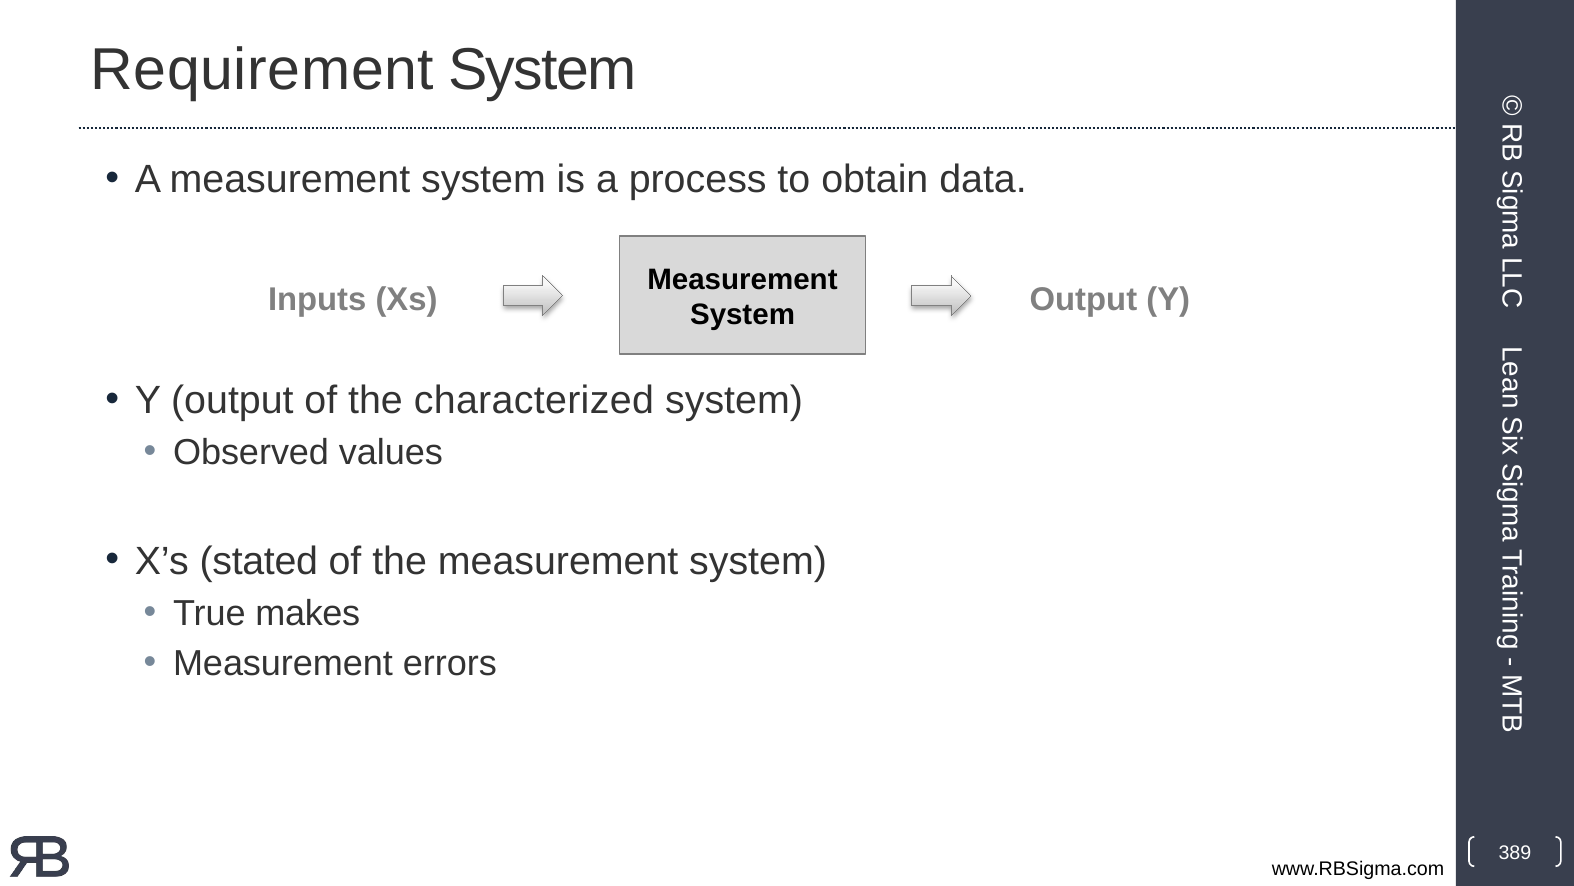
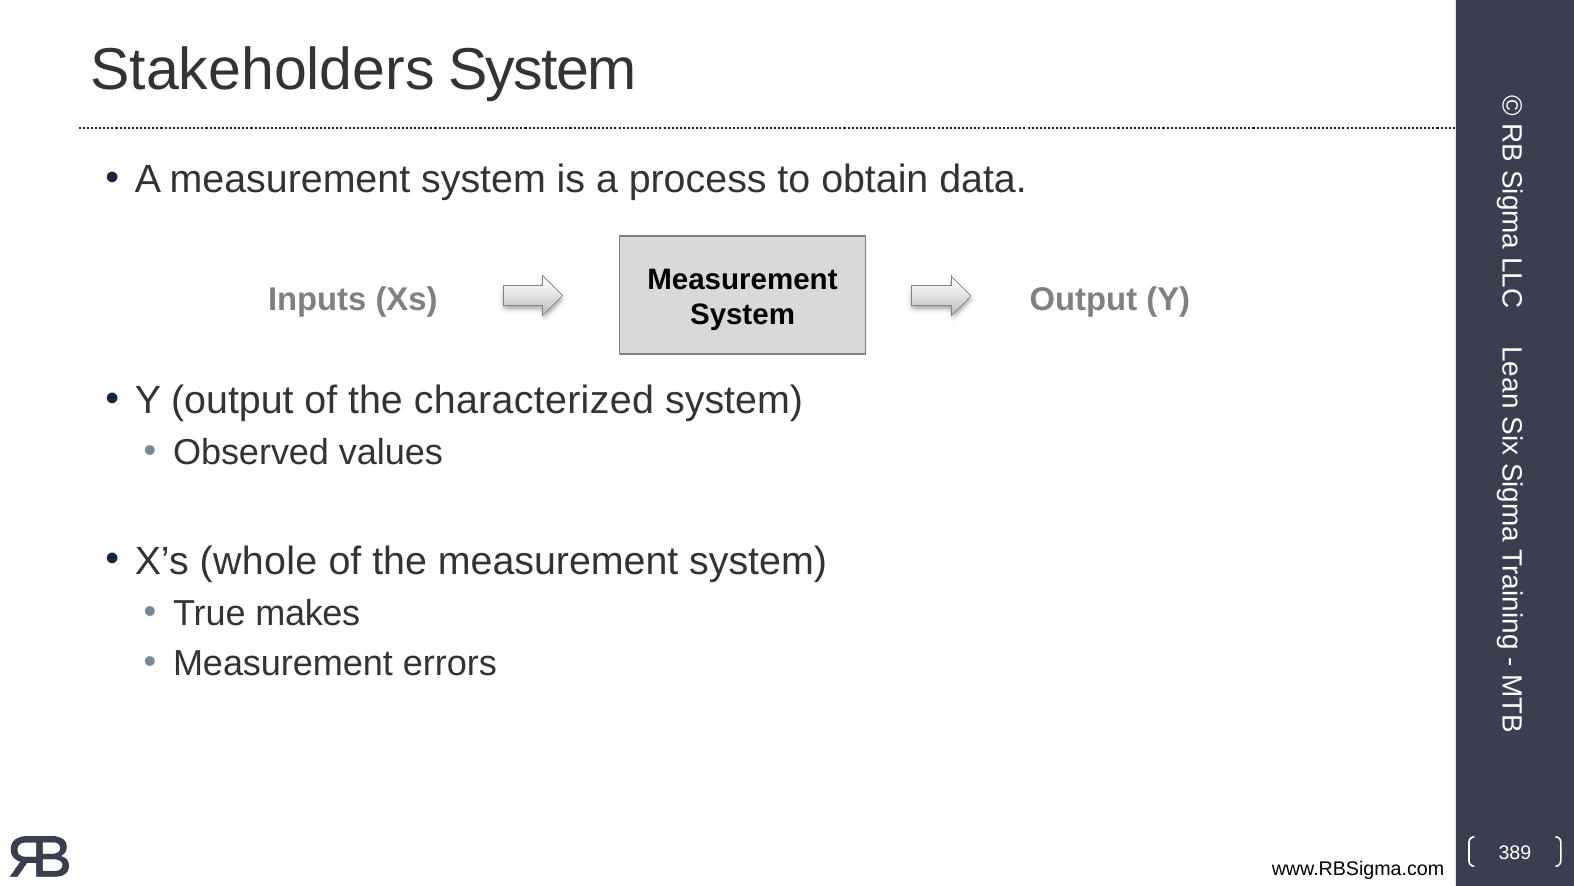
Requirement: Requirement -> Stakeholders (263, 70)
stated: stated -> whole (258, 561)
